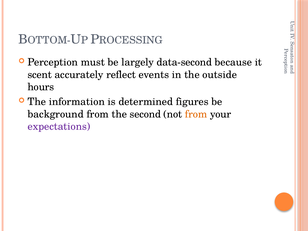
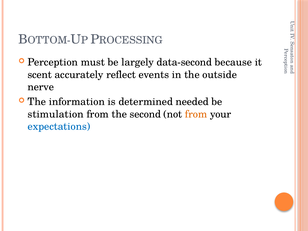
hours: hours -> nerve (41, 87)
figures: figures -> needed (192, 102)
background: background -> stimulation (56, 114)
expectations colour: purple -> blue (59, 126)
